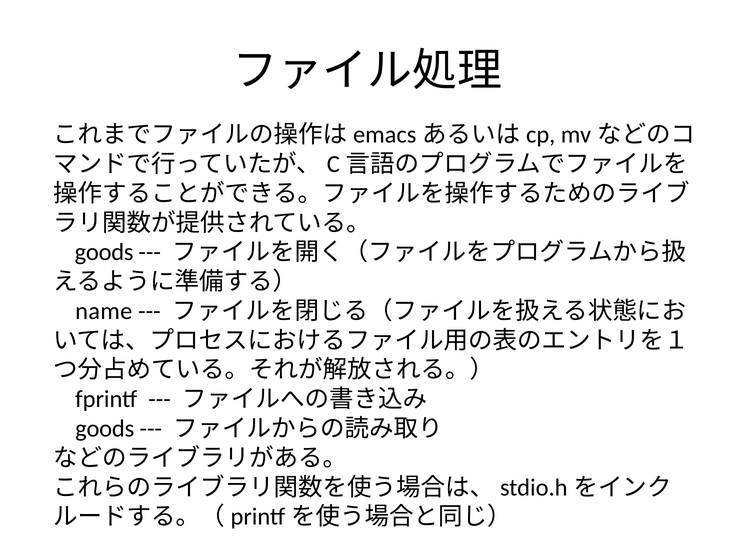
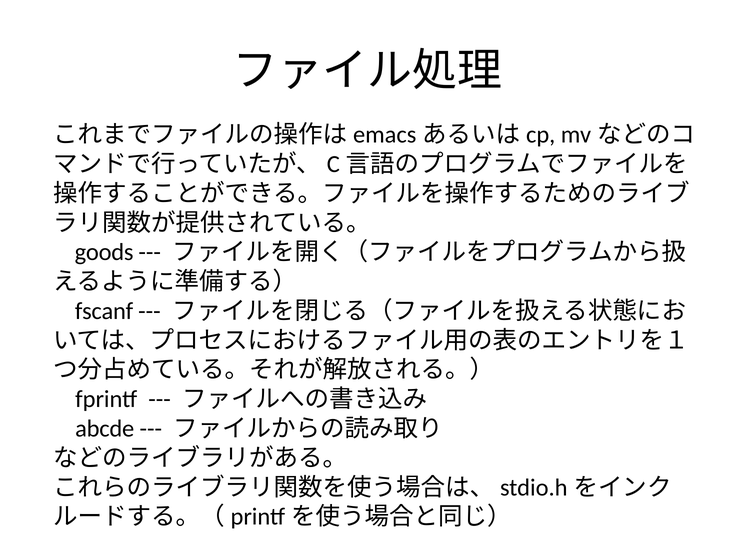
name: name -> fscanf (104, 311)
goods: goods -> abcde (105, 429)
